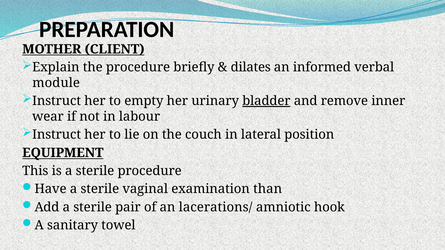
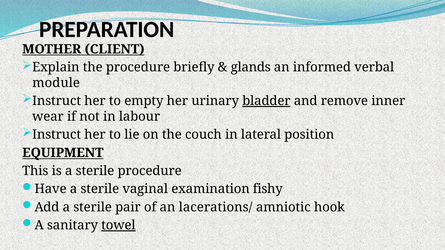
dilates: dilates -> glands (251, 67)
than: than -> fishy (268, 189)
towel underline: none -> present (118, 226)
